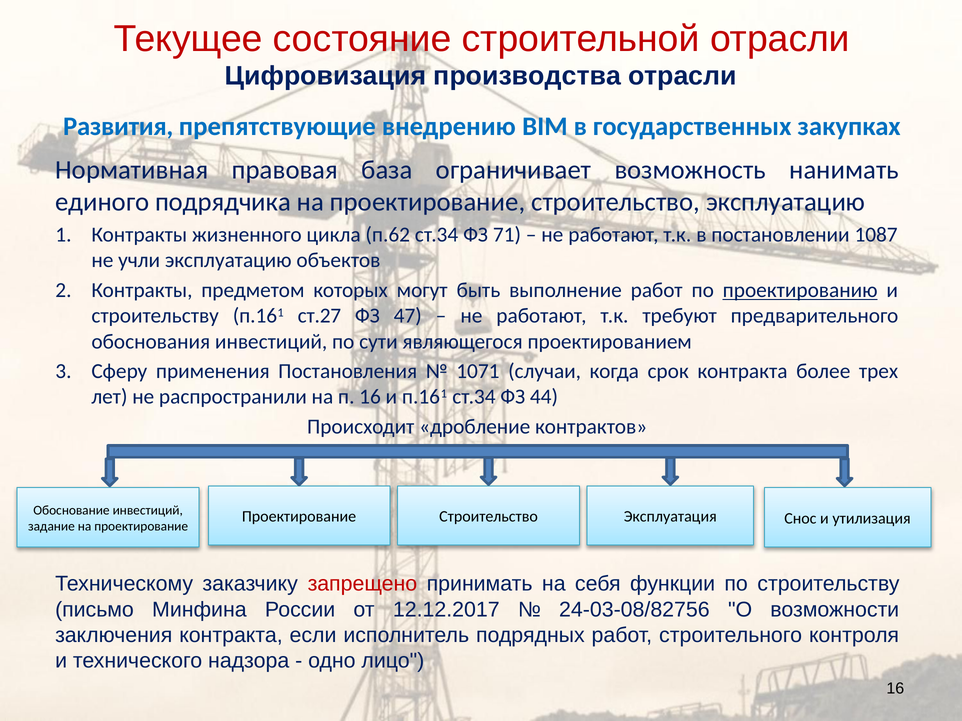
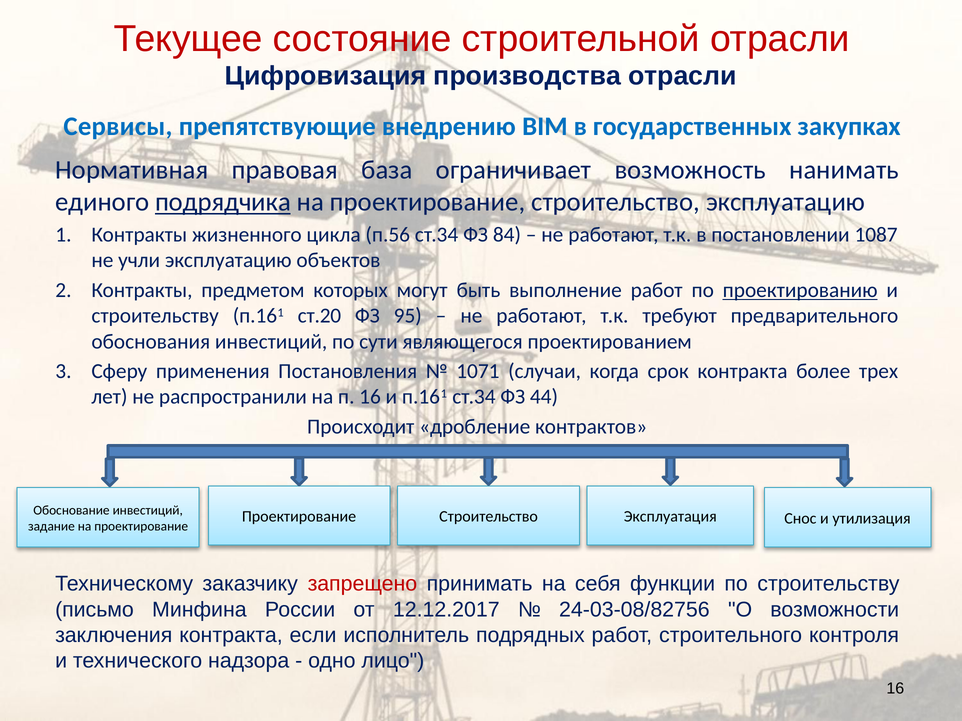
Развития: Развития -> Сервисы (118, 126)
подрядчика underline: none -> present (223, 202)
п.62: п.62 -> п.56 (388, 235)
71: 71 -> 84 (507, 235)
ст.27: ст.27 -> ст.20 (319, 316)
47: 47 -> 95 (408, 316)
